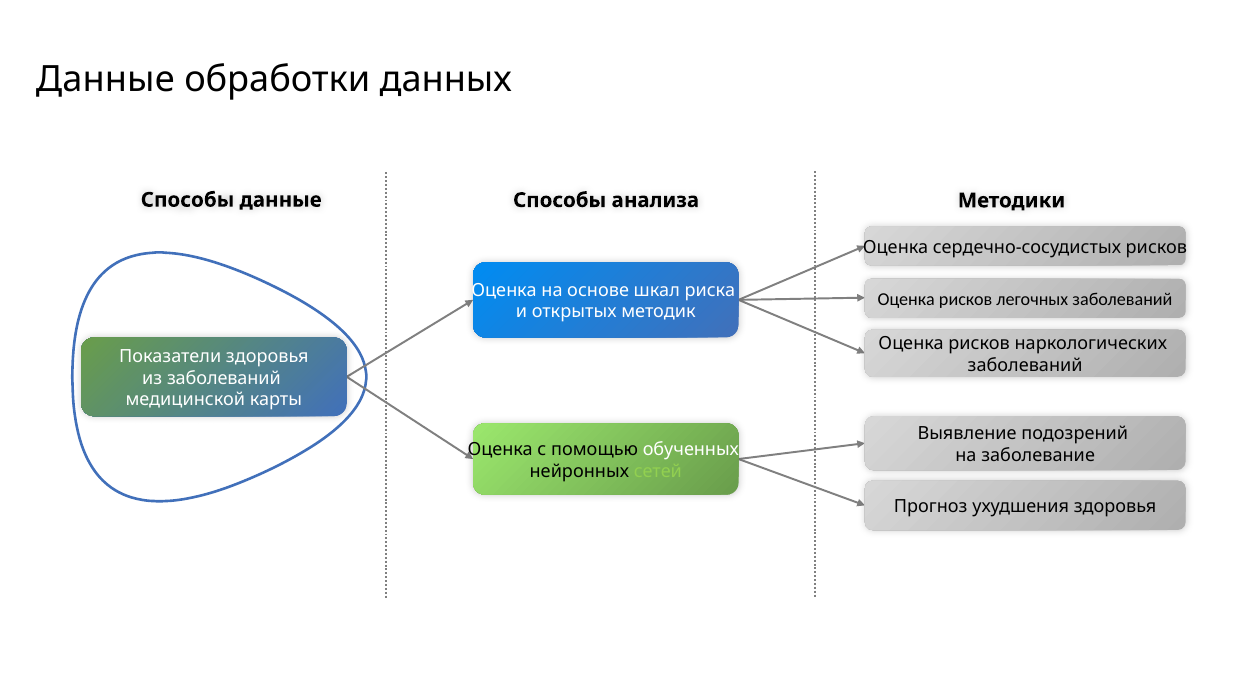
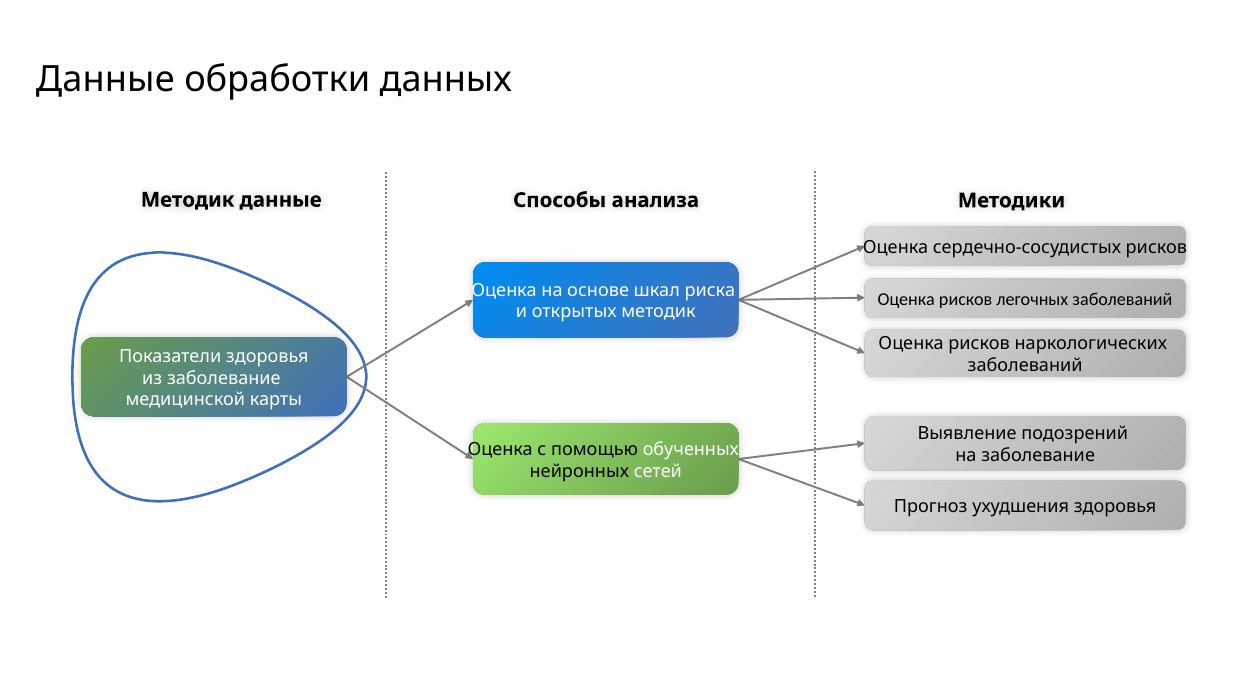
Способы: Способы -> Методик (188, 200)
из заболеваний: заболеваний -> заболевание (224, 378)
сетей colour: light green -> white (658, 471)
